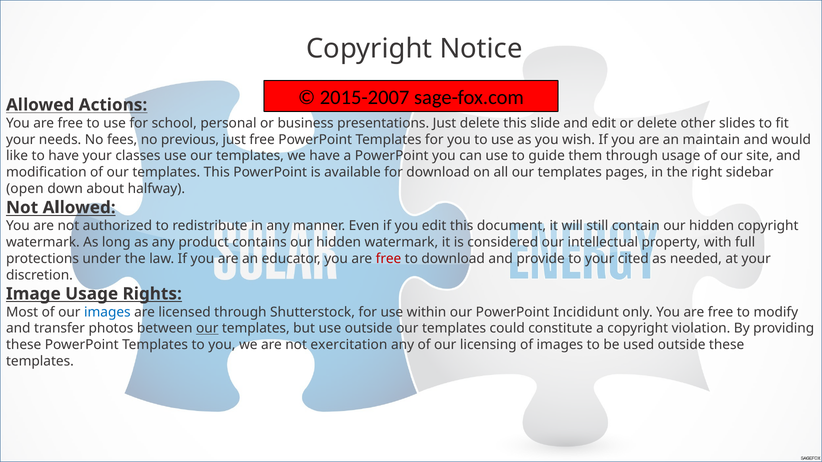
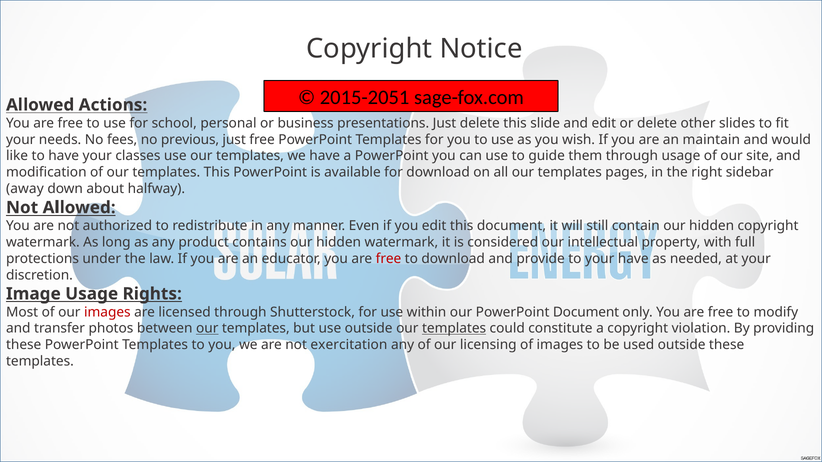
2015-2007: 2015-2007 -> 2015-2051 (365, 98)
open: open -> away (25, 189)
your cited: cited -> have (633, 259)
images colour: blue -> red (107, 312)
PowerPoint Incididunt: Incididunt -> Document (586, 312)
templates underline: none -> present (454, 329)
